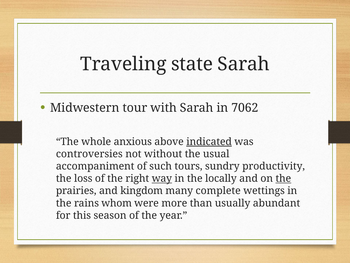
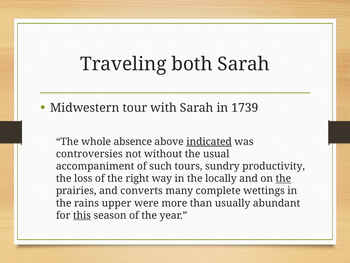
state: state -> both (192, 64)
7062: 7062 -> 1739 (245, 108)
anxious: anxious -> absence (133, 142)
way underline: present -> none (162, 178)
kingdom: kingdom -> converts (142, 191)
whom: whom -> upper (117, 203)
this underline: none -> present (82, 215)
